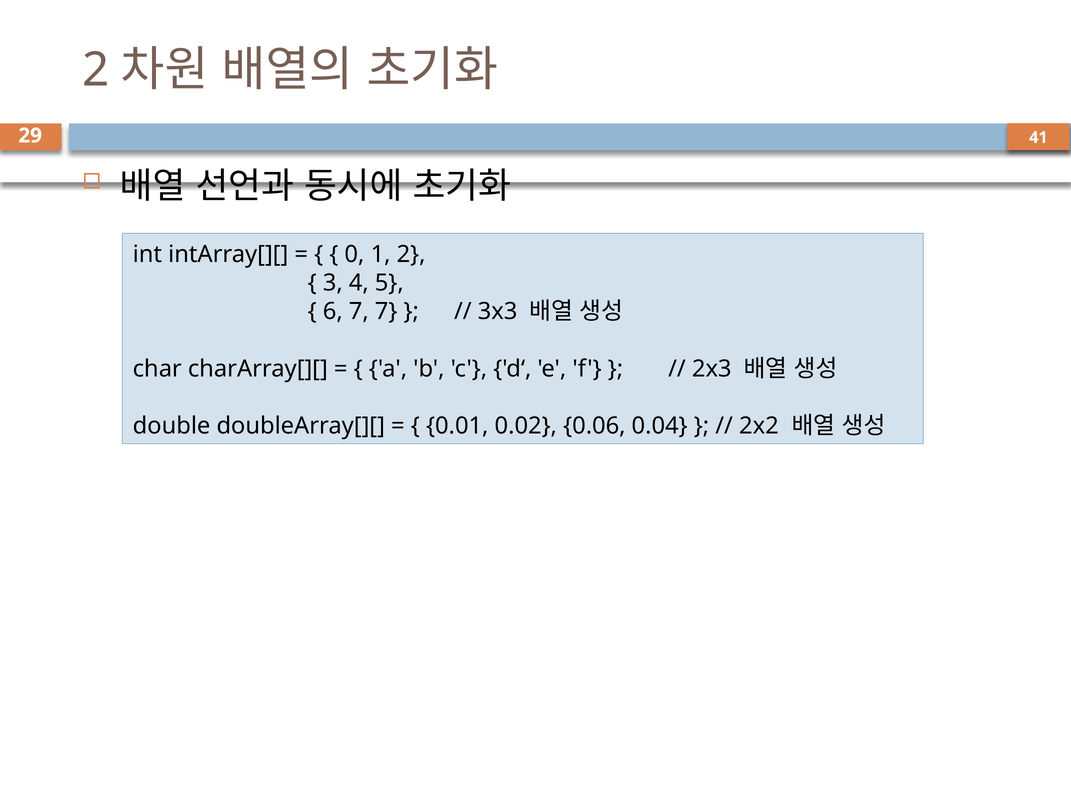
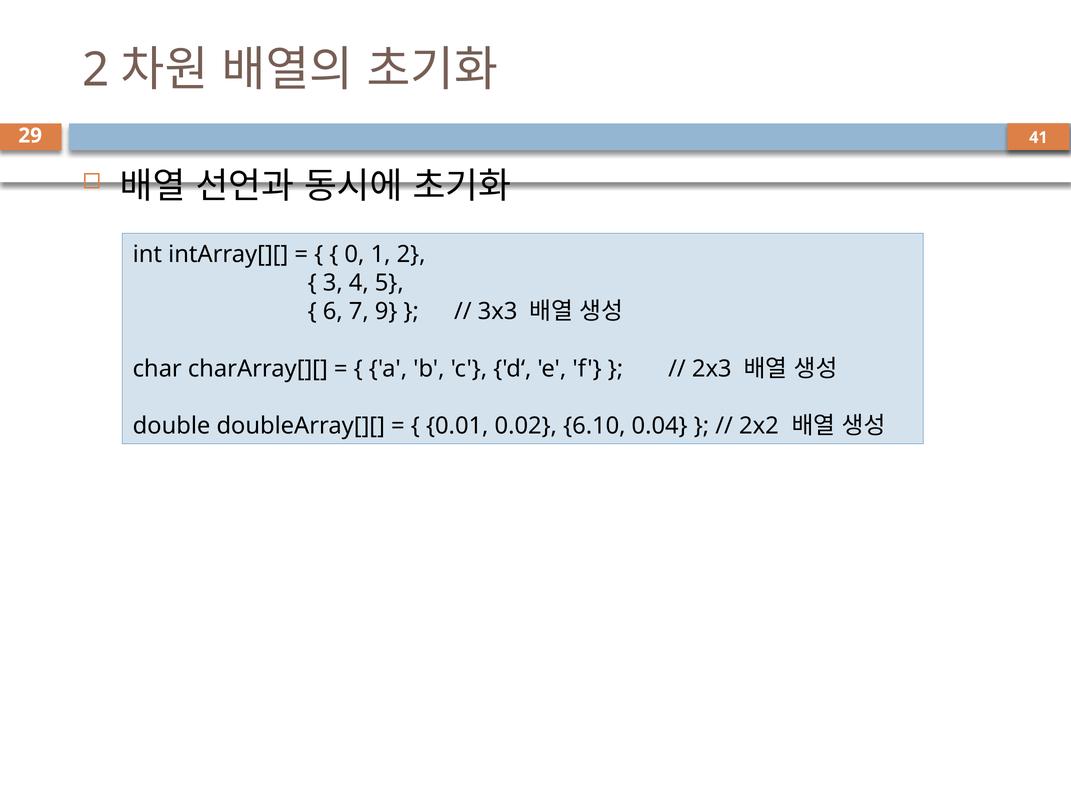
7 7: 7 -> 9 (386, 311)
0.06: 0.06 -> 6.10 (594, 425)
